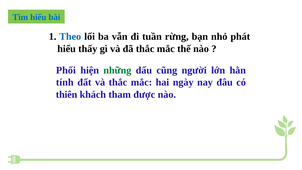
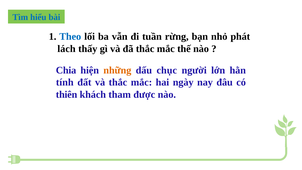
hiểu: hiểu -> lách (66, 49)
Phối: Phối -> Chia (66, 70)
những colour: green -> orange (117, 70)
cũng: cũng -> chục (167, 70)
